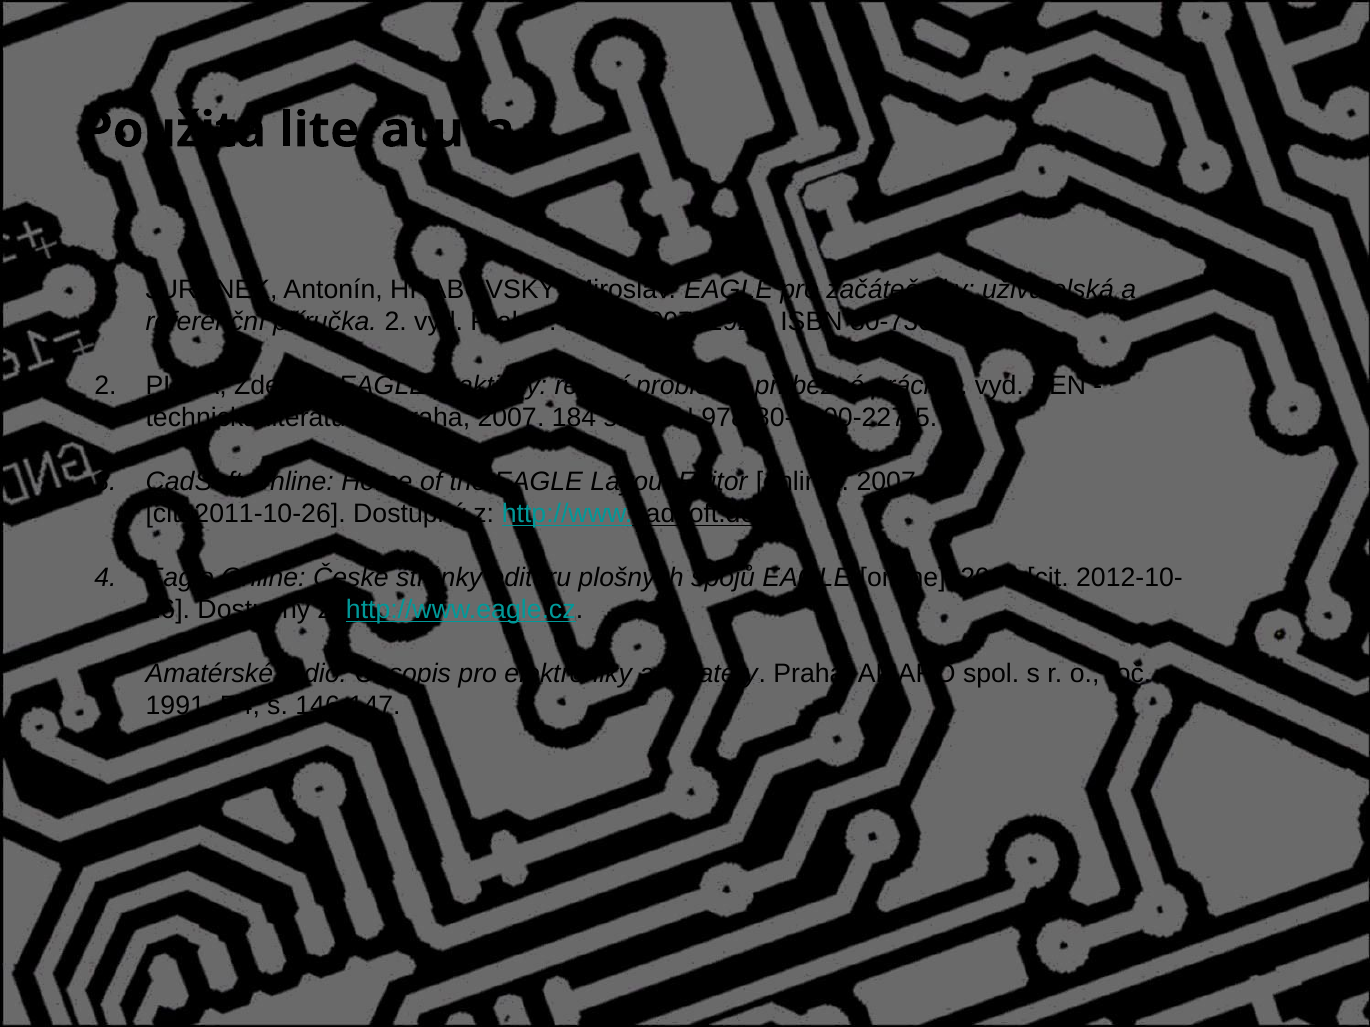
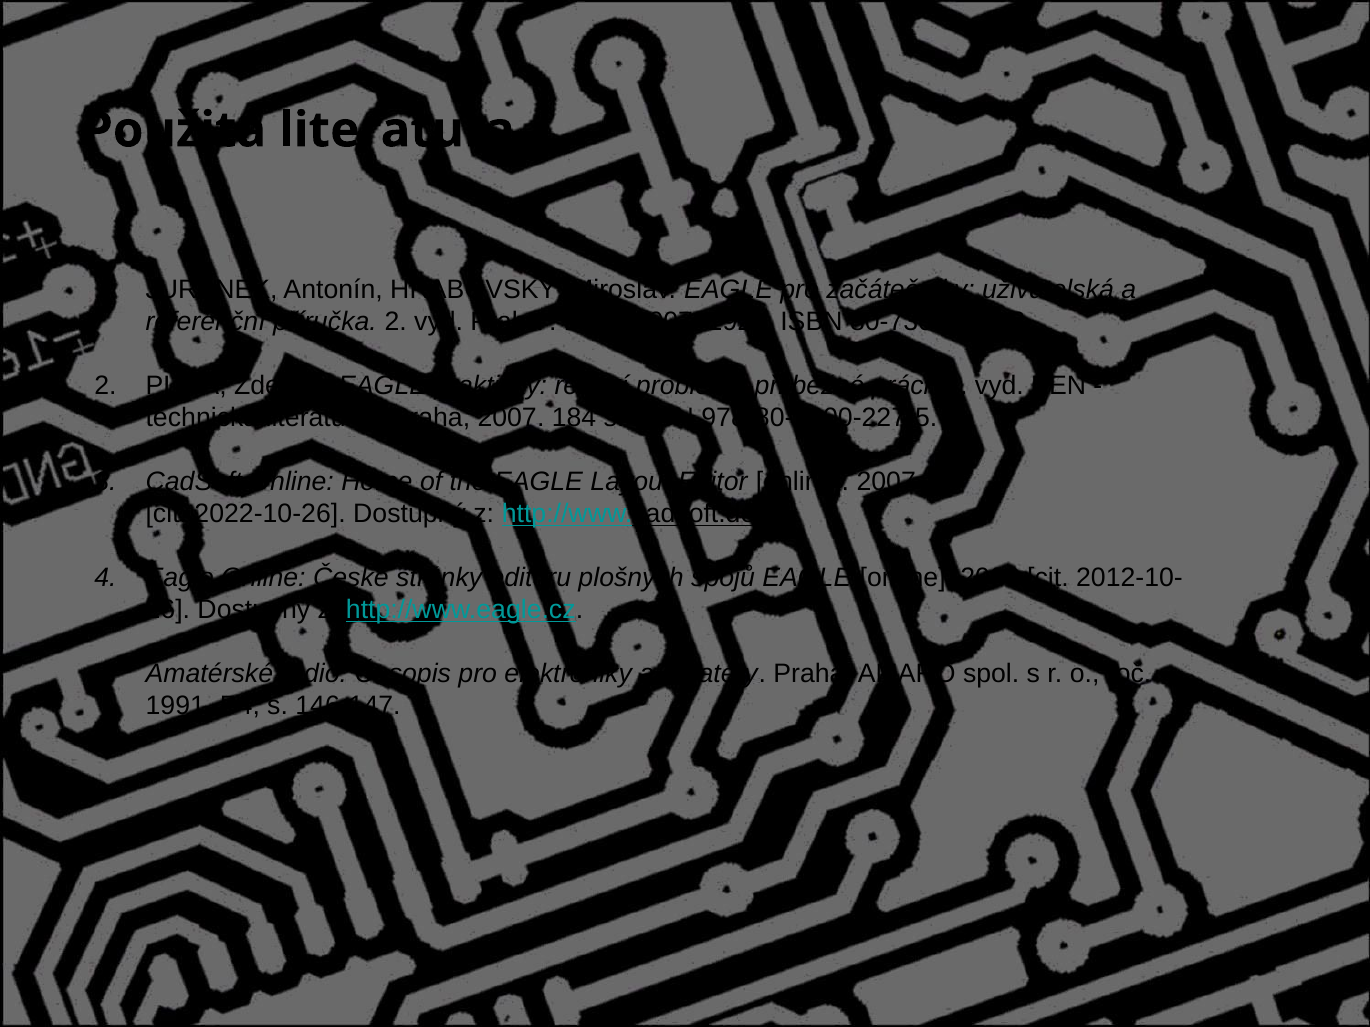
2011-10-26: 2011-10-26 -> 2022-10-26 (270, 514)
